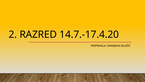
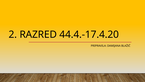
14.7.-17.4.20: 14.7.-17.4.20 -> 44.4.-17.4.20 (89, 34)
